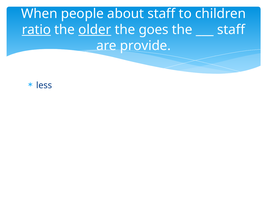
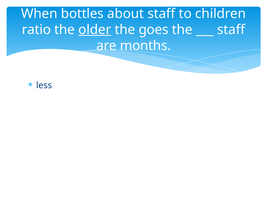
people: people -> bottles (82, 14)
ratio underline: present -> none (36, 30)
provide: provide -> months (145, 46)
